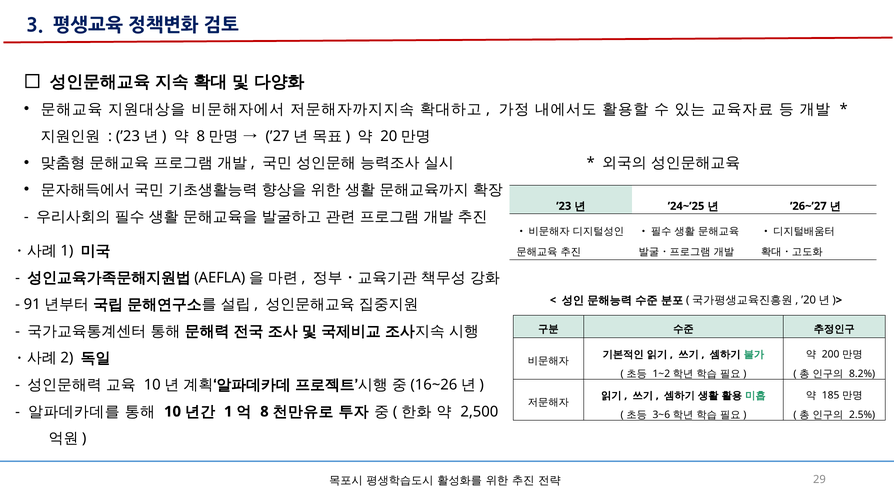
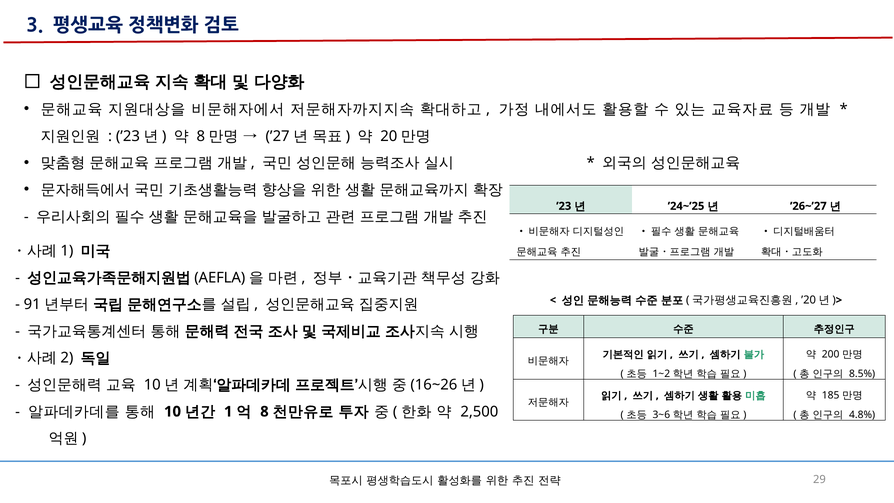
8.2%: 8.2% -> 8.5% (862, 374)
2.5%: 2.5% -> 4.8% (862, 415)
